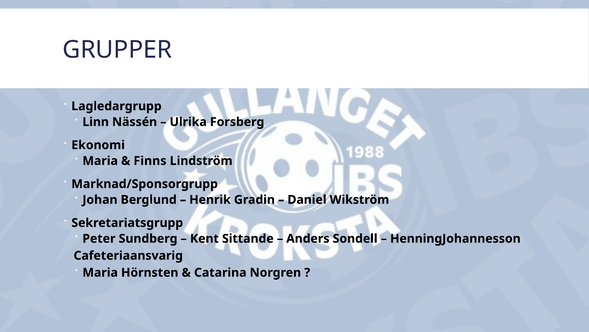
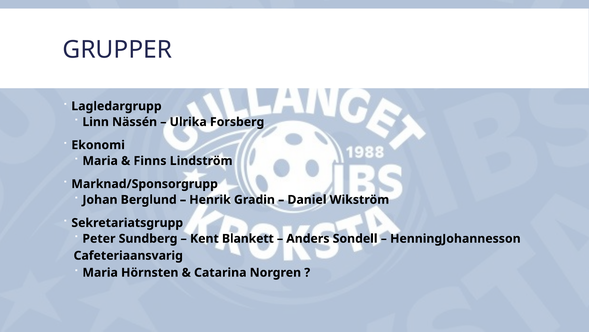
Sittande: Sittande -> Blankett (248, 238)
